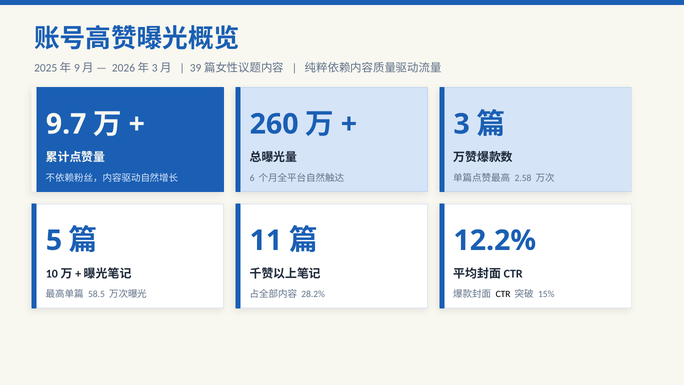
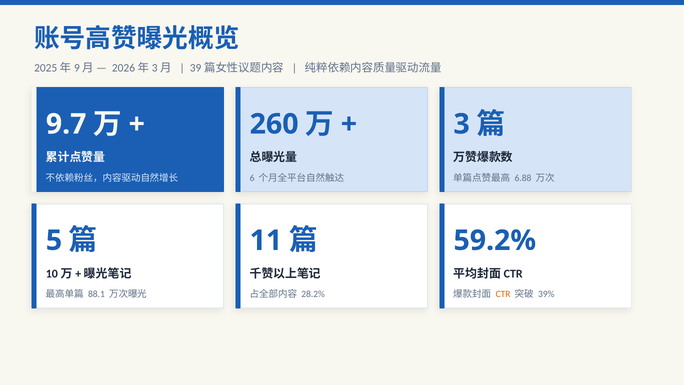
2.58: 2.58 -> 6.88 (523, 178)
12.2%: 12.2% -> 59.2% (495, 240)
58.5: 58.5 -> 88.1 (96, 294)
CTR colour: black -> orange (503, 294)
15%: 15% -> 39% (546, 294)
